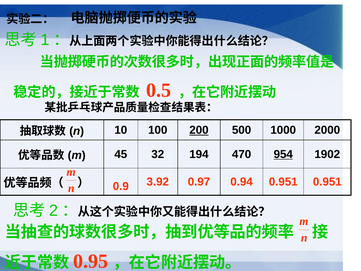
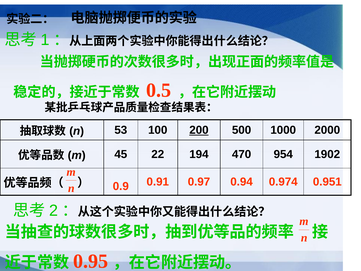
10: 10 -> 53 (121, 130)
32: 32 -> 22 (158, 154)
954 underline: present -> none (283, 154)
3.92: 3.92 -> 0.91 (158, 182)
0.94 0.951: 0.951 -> 0.974 (283, 182)
